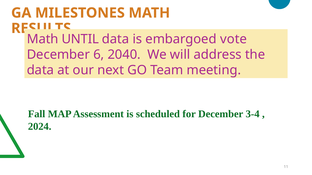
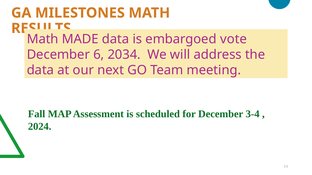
UNTIL: UNTIL -> MADE (80, 39)
2040: 2040 -> 2034 (124, 55)
